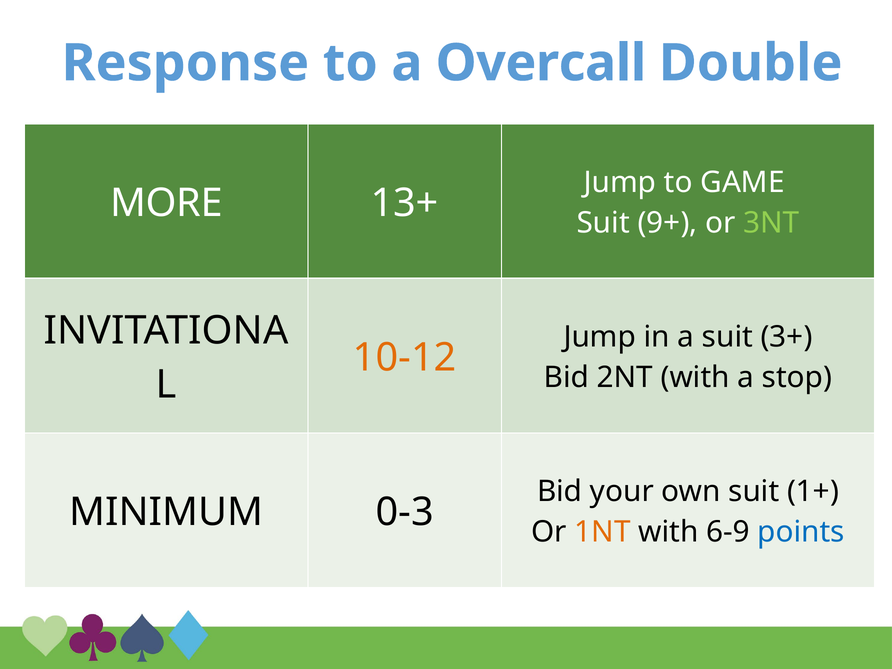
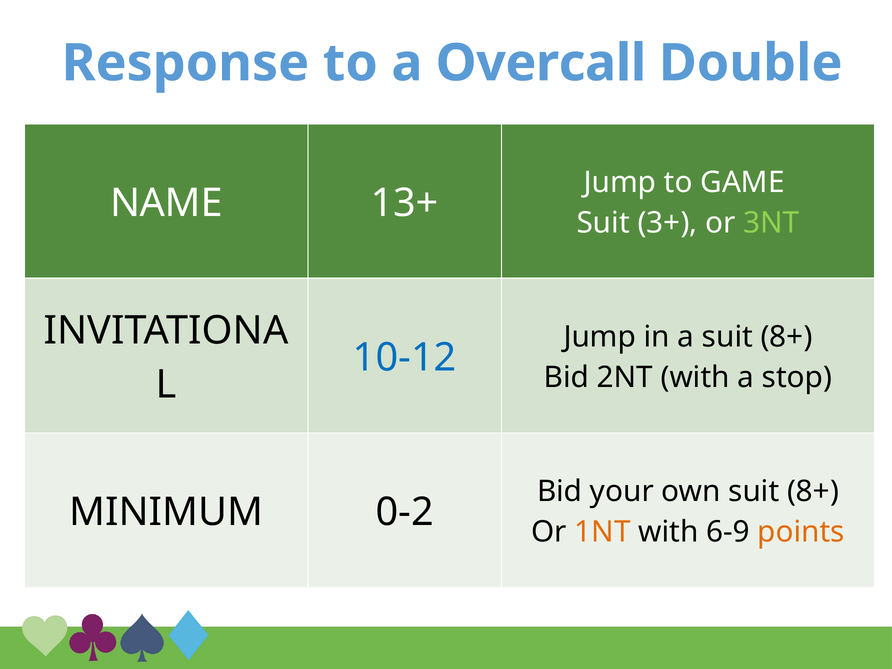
MORE: MORE -> NAME (166, 203)
9+: 9+ -> 3+ (667, 223)
a suit 3+: 3+ -> 8+ (786, 337)
10-12 colour: orange -> blue (405, 358)
own suit 1+: 1+ -> 8+ (813, 491)
0-3: 0-3 -> 0-2 (405, 512)
points colour: blue -> orange (801, 532)
